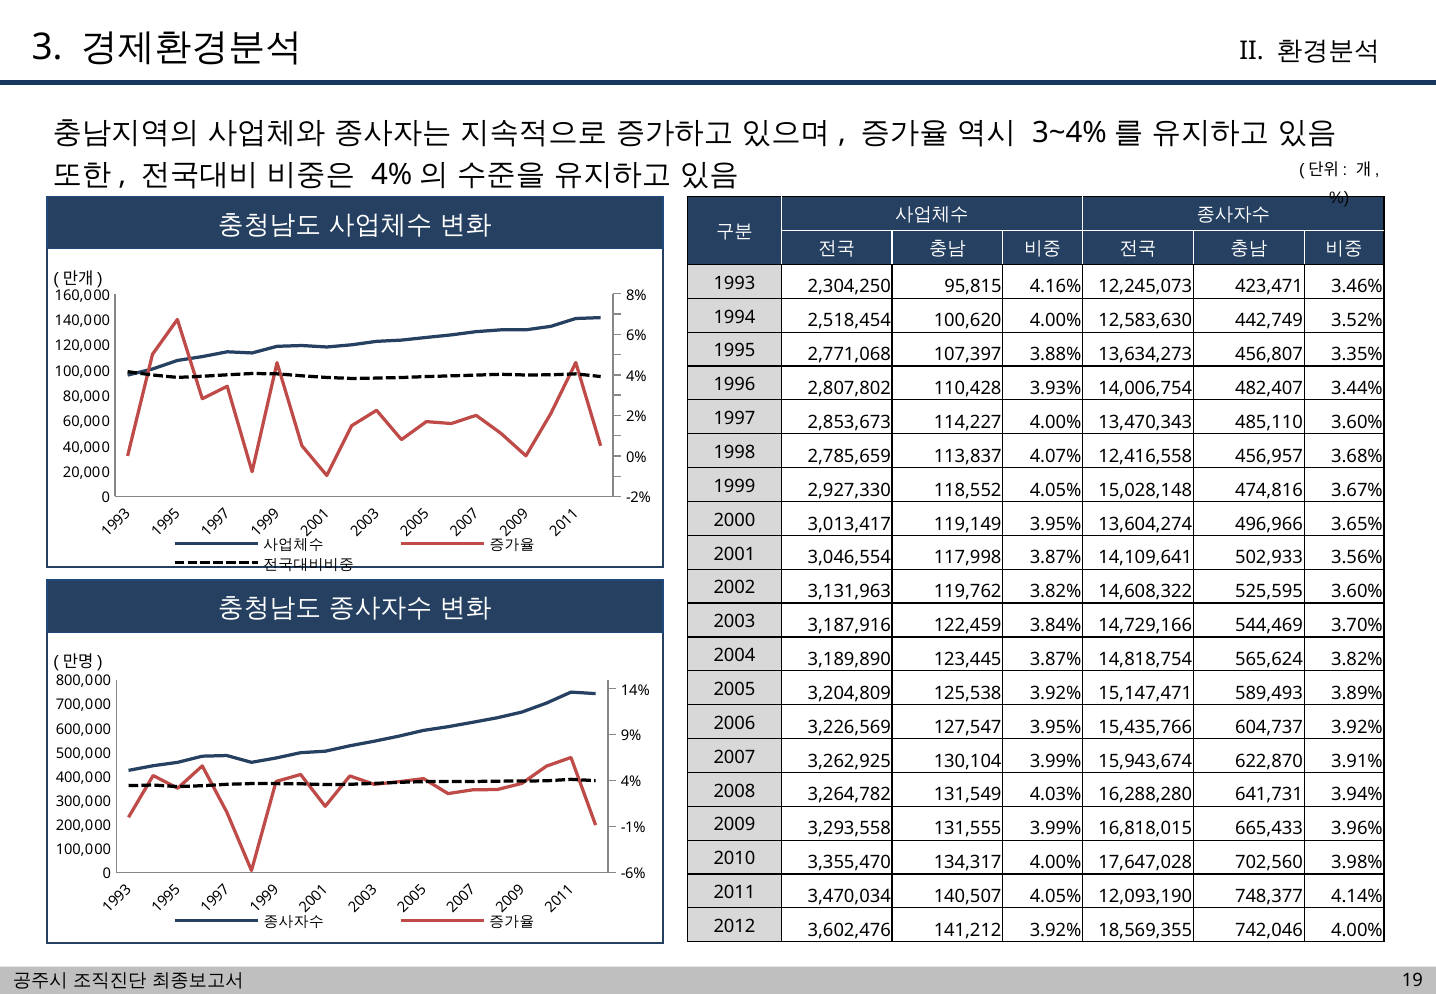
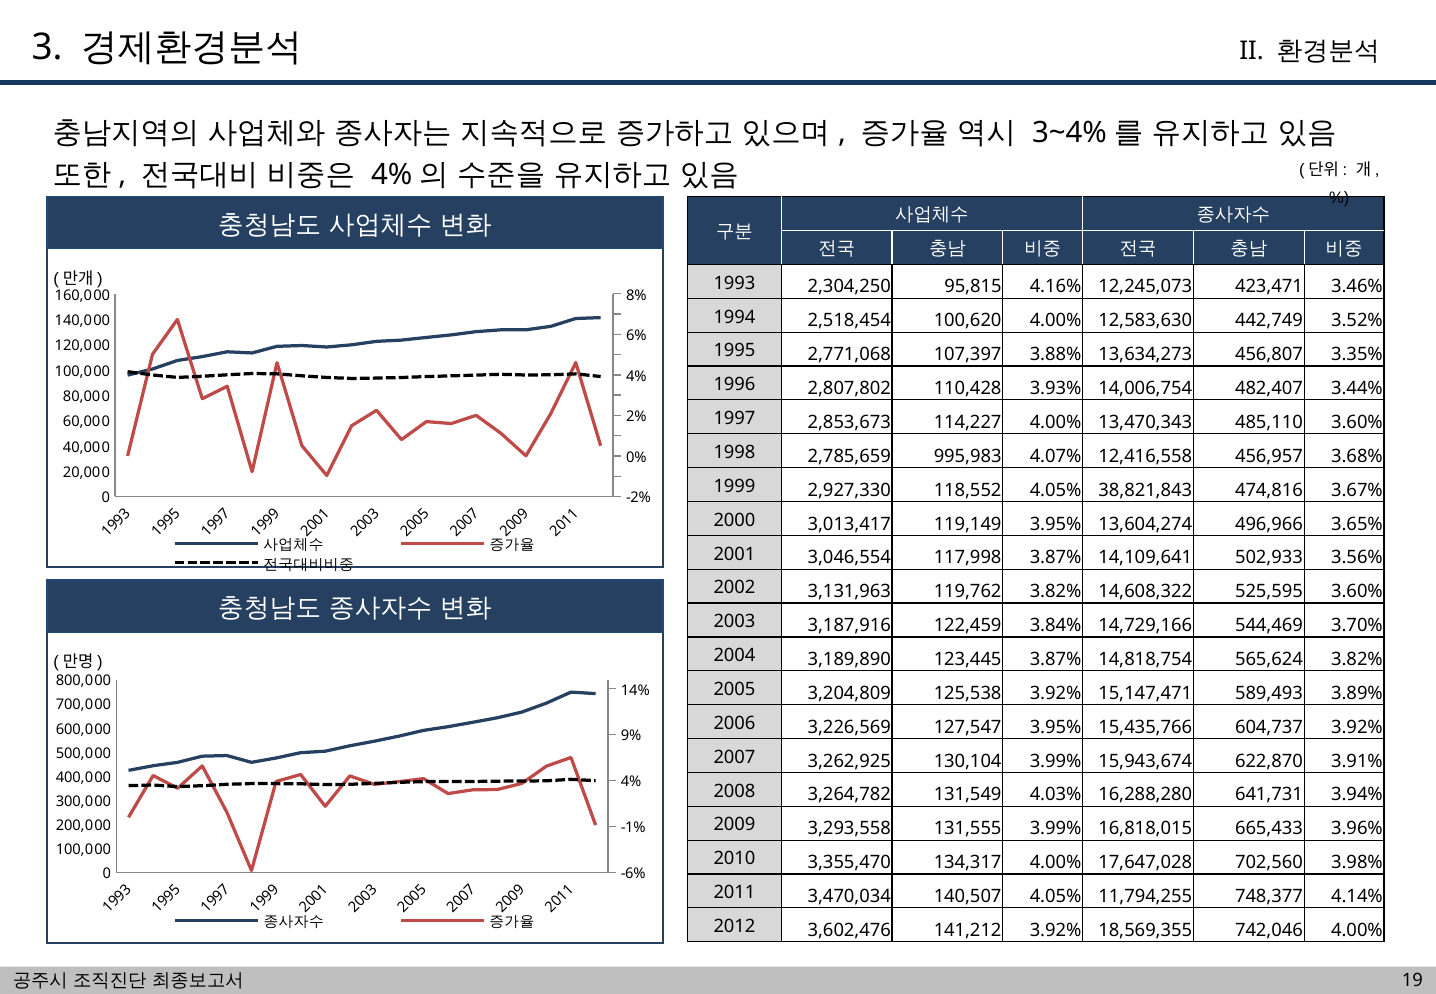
113,837: 113,837 -> 995,983 (968, 456)
15,028,148: 15,028,148 -> 38,821,843 (1145, 490)
12,093,190: 12,093,190 -> 11,794,255 (1145, 897)
